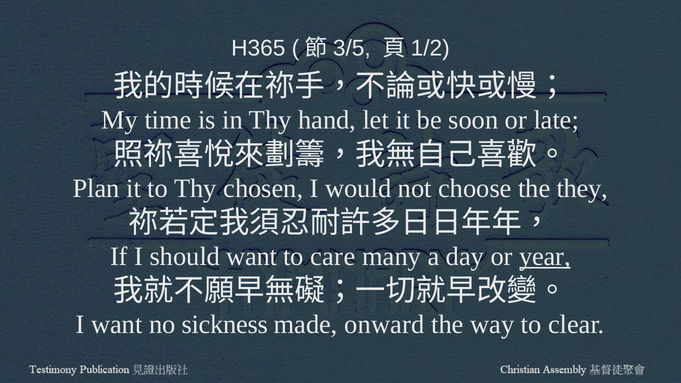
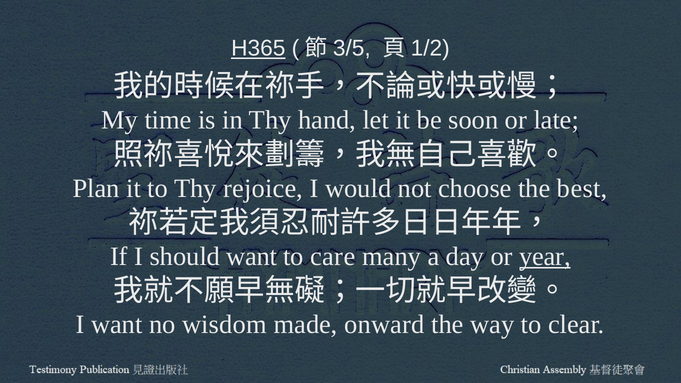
H365 underline: none -> present (258, 48)
chosen: chosen -> rejoice (263, 188)
they: they -> best (582, 188)
sickness: sickness -> wisdom (225, 325)
